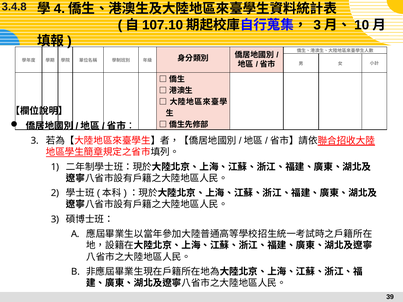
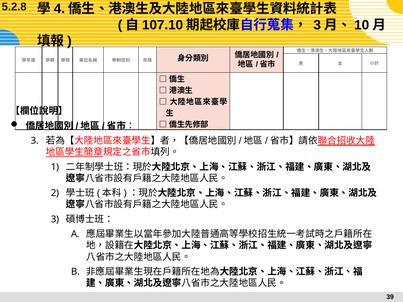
3.4.8: 3.4.8 -> 5.2.8 (14, 7)
